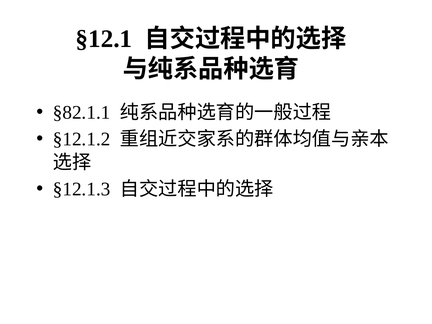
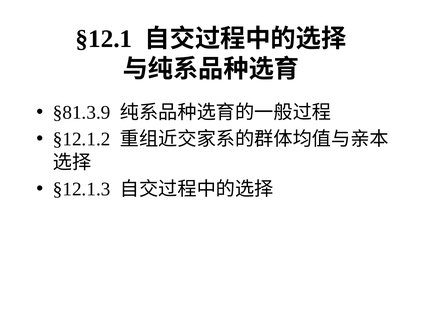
§82.1.1: §82.1.1 -> §81.3.9 (82, 112)
